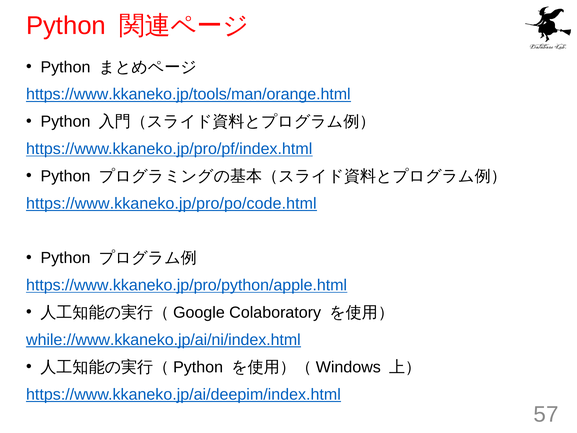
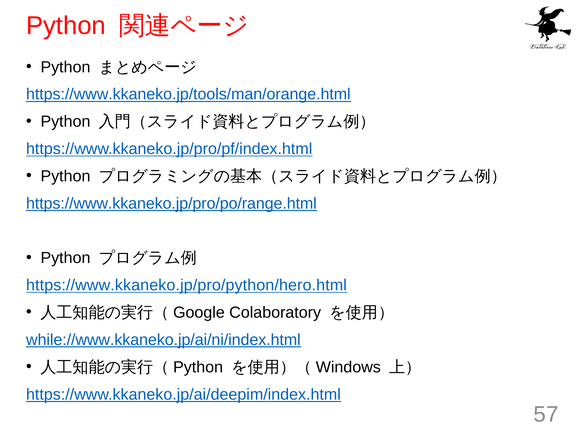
https://www.kkaneko.jp/pro/po/code.html: https://www.kkaneko.jp/pro/po/code.html -> https://www.kkaneko.jp/pro/po/range.html (171, 203)
https://www.kkaneko.jp/pro/python/apple.html: https://www.kkaneko.jp/pro/python/apple.html -> https://www.kkaneko.jp/pro/python/hero.html (186, 285)
